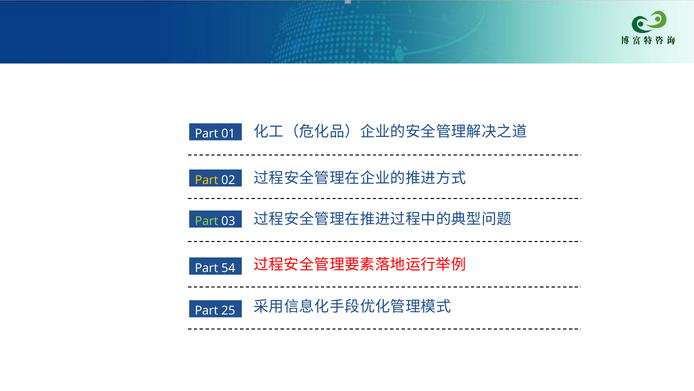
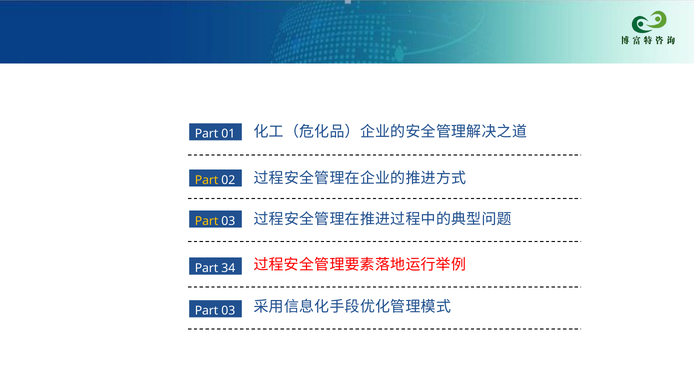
Part colour: light green -> yellow (207, 221)
54: 54 -> 34 (228, 268)
25: 25 -> 03 (228, 311)
